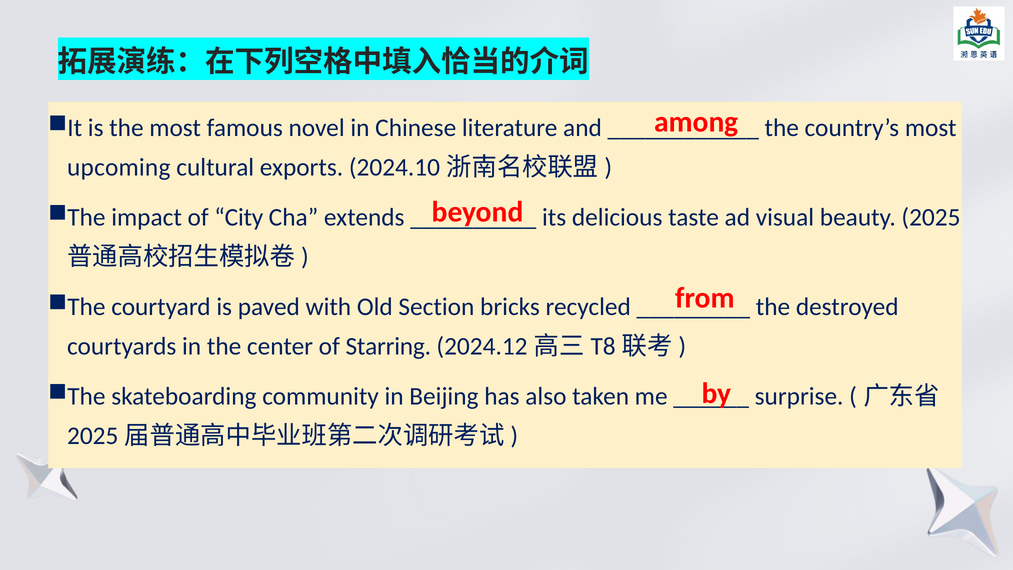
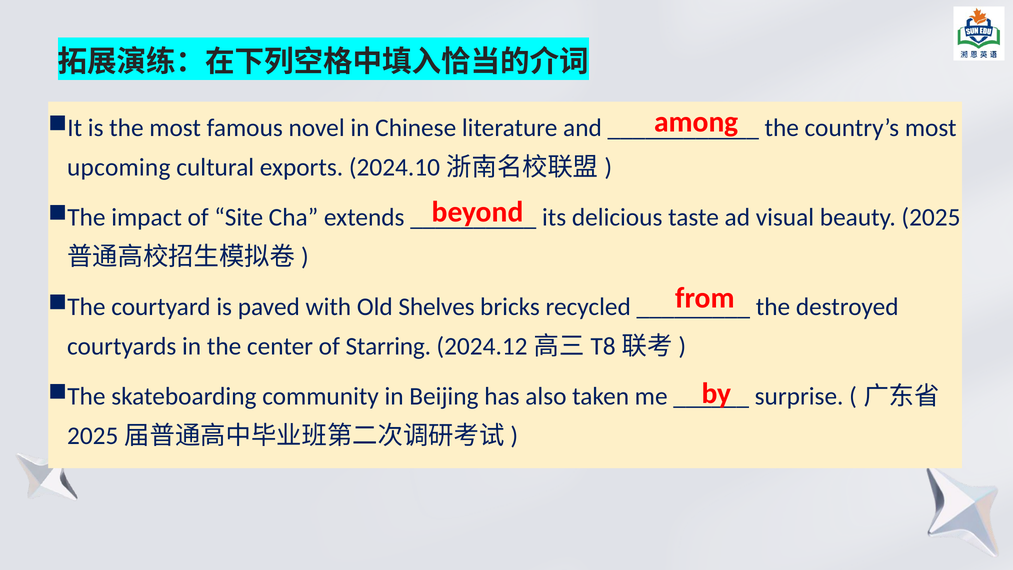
City: City -> Site (239, 217)
Section: Section -> Shelves (437, 307)
